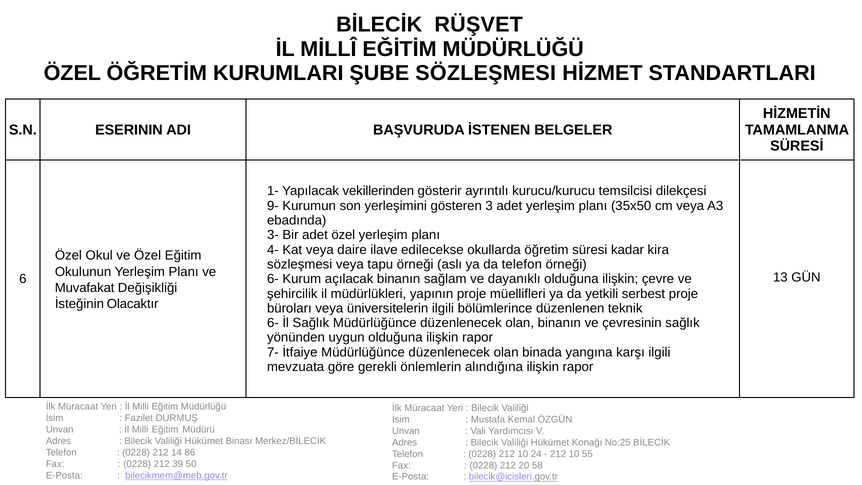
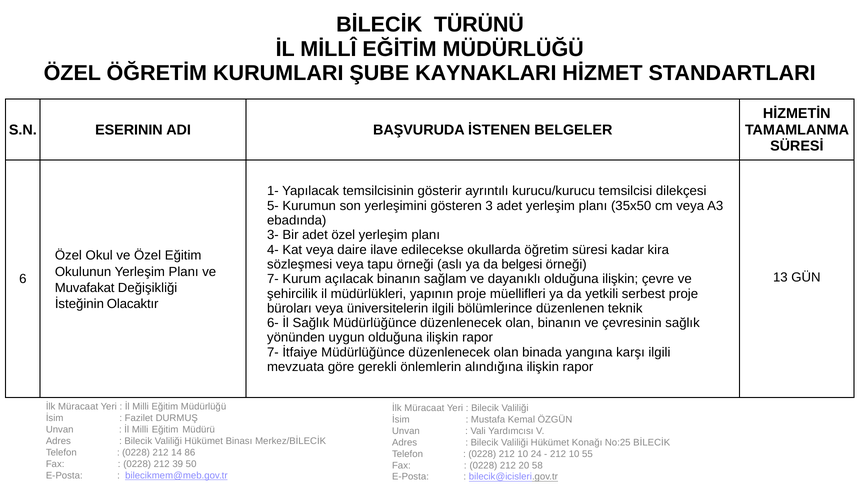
RÜŞVET: RÜŞVET -> TÜRÜNÜ (479, 25)
ŞUBE SÖZLEŞMESI: SÖZLEŞMESI -> KAYNAKLARI (486, 73)
vekillerinden: vekillerinden -> temsilcisinin (378, 191)
9-: 9- -> 5- (273, 206)
da telefon: telefon -> belgesi (522, 264)
6-: 6- -> 7- (273, 279)
